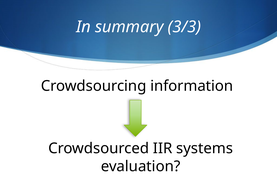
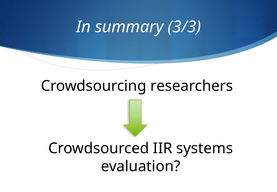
information: information -> researchers (192, 86)
